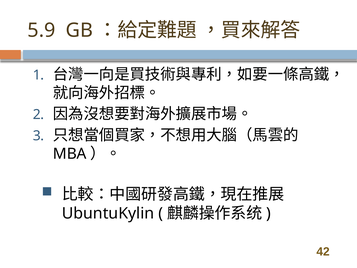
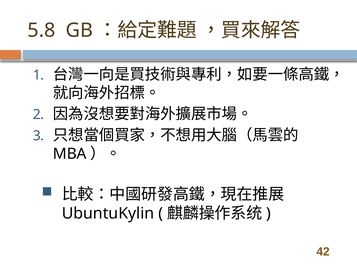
5.9: 5.9 -> 5.8 (41, 30)
